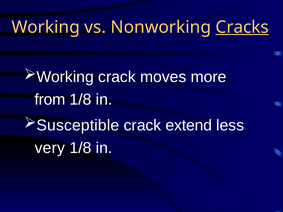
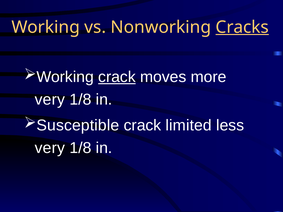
crack underline: none -> present (117, 77)
from: from -> very (50, 100)
extend: extend -> limited (189, 125)
